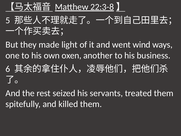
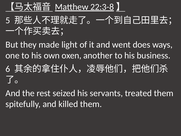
wind: wind -> does (142, 45)
